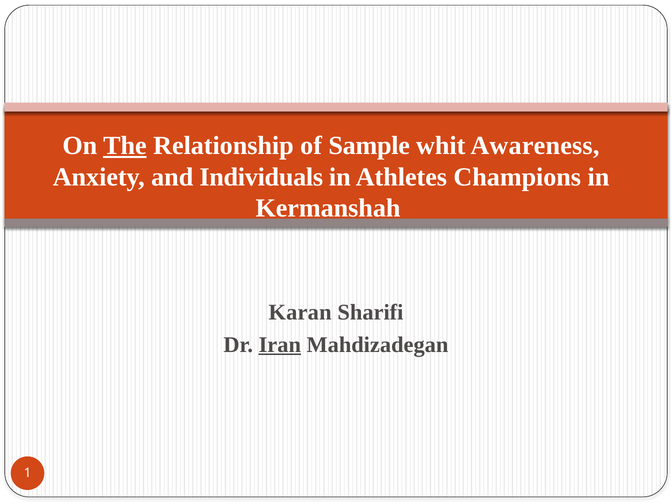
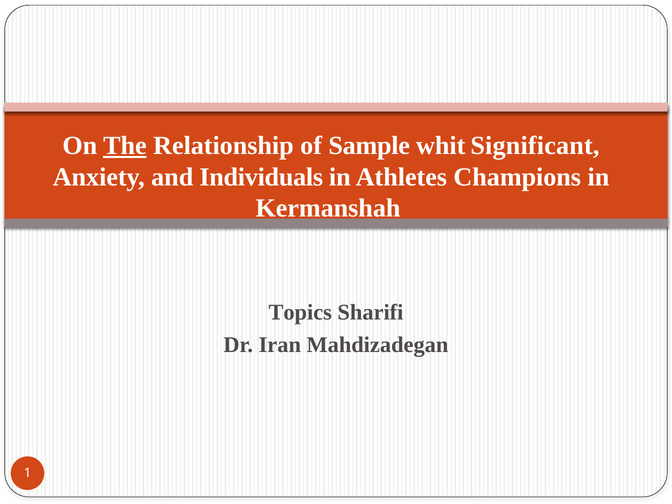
Awareness: Awareness -> Significant (535, 146)
Karan: Karan -> Topics (300, 312)
Iran underline: present -> none (280, 345)
